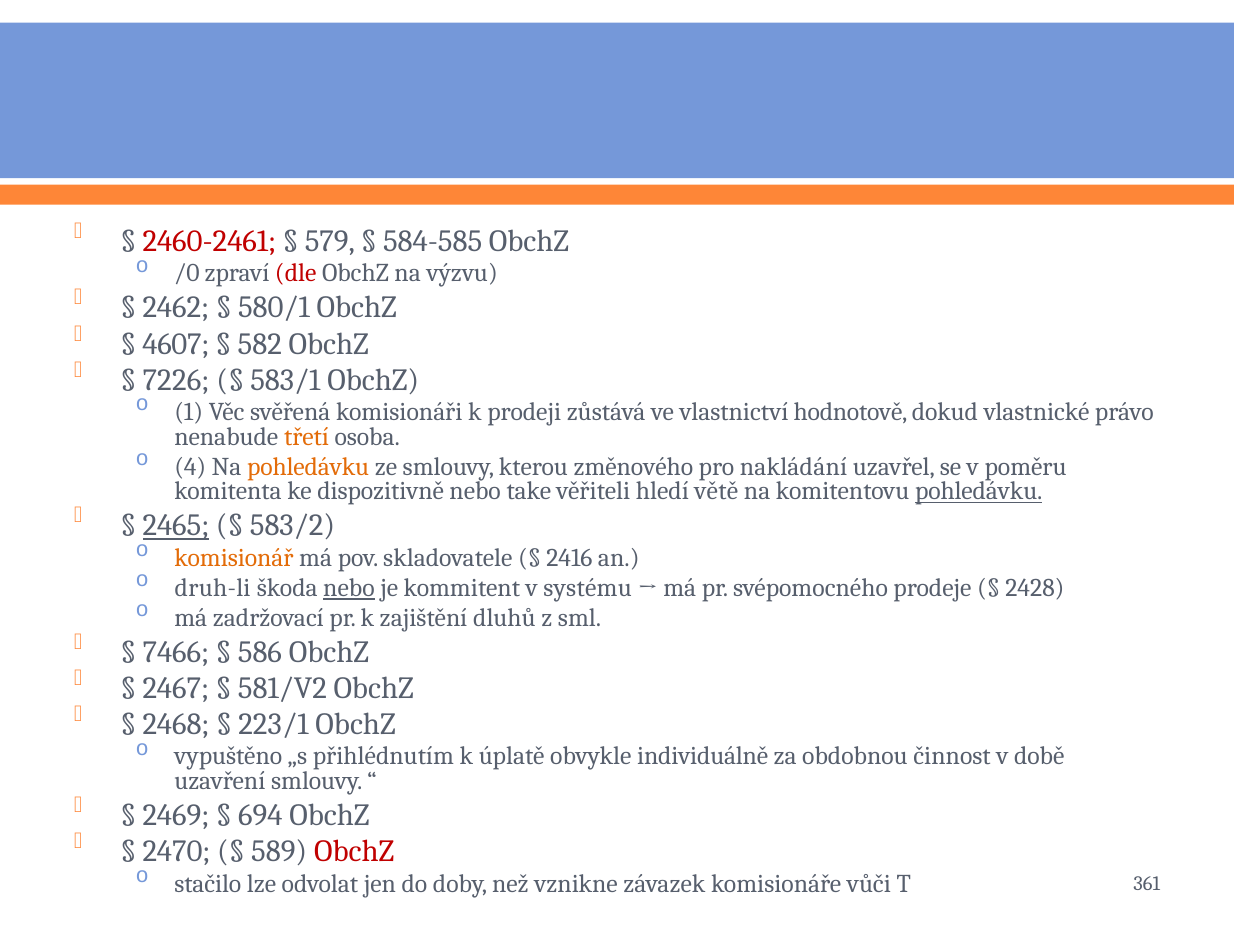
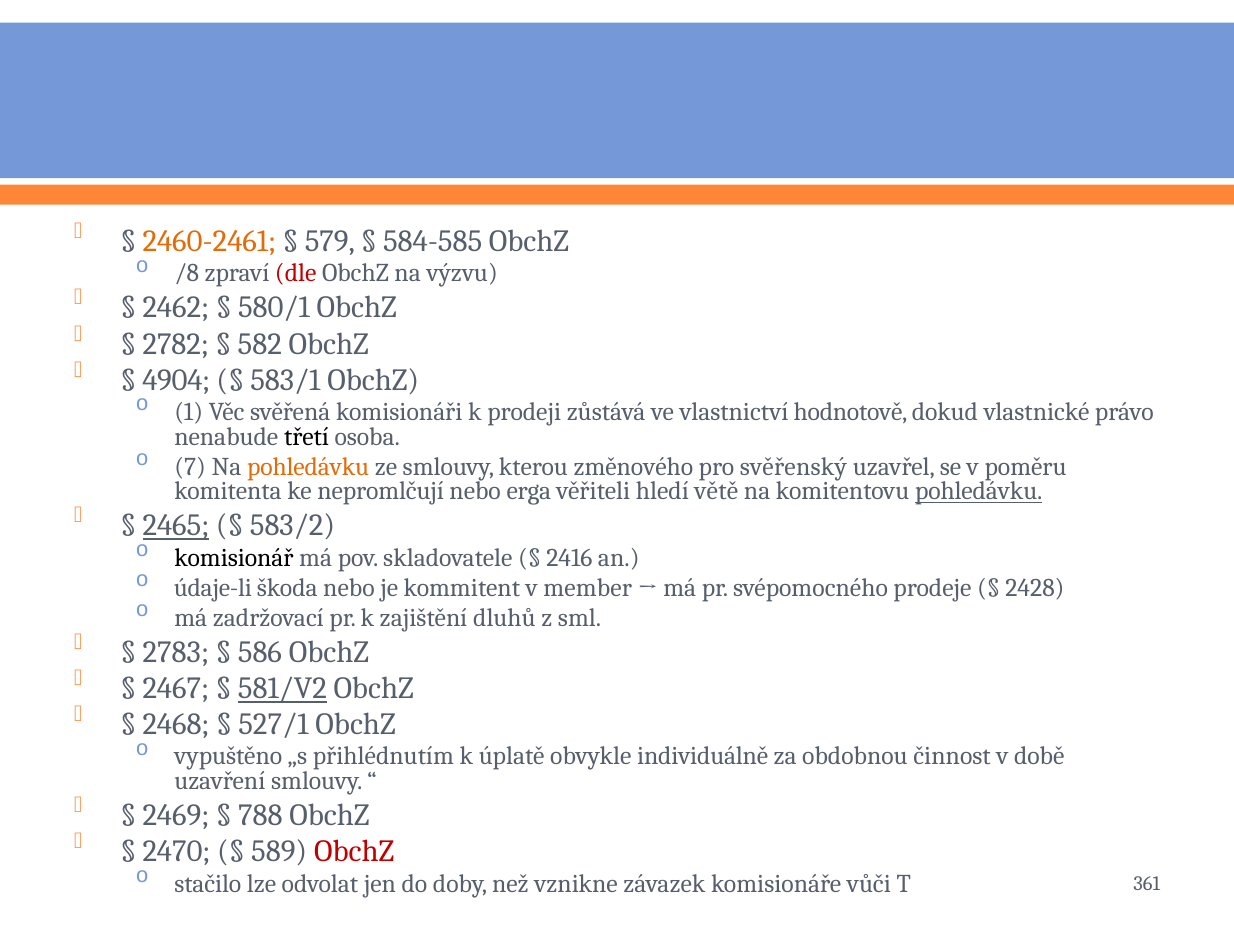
2460-2461 colour: red -> orange (209, 242)
/0: /0 -> /8 (187, 273)
4607: 4607 -> 2782 (176, 344)
7226: 7226 -> 4904 (176, 380)
třetí colour: orange -> black (307, 437)
4: 4 -> 7 (190, 467)
nakládání: nakládání -> svěřenský (793, 467)
dispozitivně: dispozitivně -> nepromlčují (381, 492)
take: take -> erga (529, 492)
komisionář colour: orange -> black (234, 558)
druh-li: druh-li -> údaje-li (213, 588)
nebo underline: present -> none (349, 588)
systému: systému -> member (588, 588)
7466: 7466 -> 2783 (176, 653)
581/V2 underline: none -> present (282, 689)
223/1: 223/1 -> 527/1 (273, 725)
694: 694 -> 788 (260, 816)
